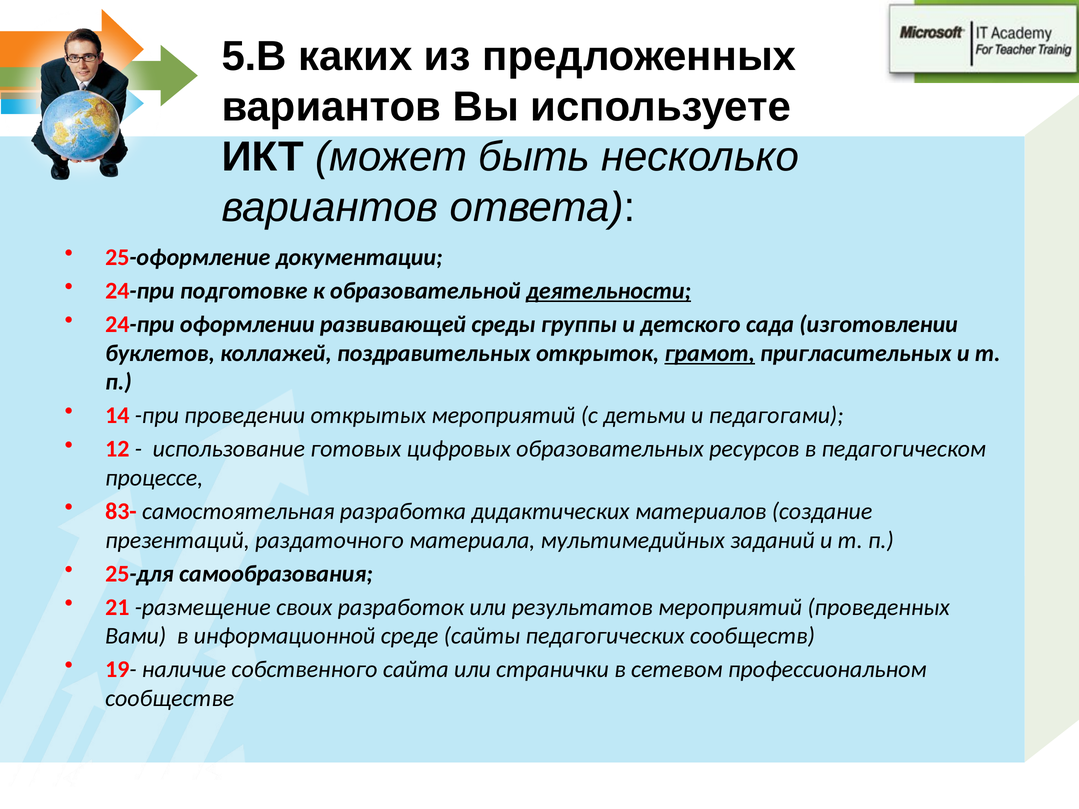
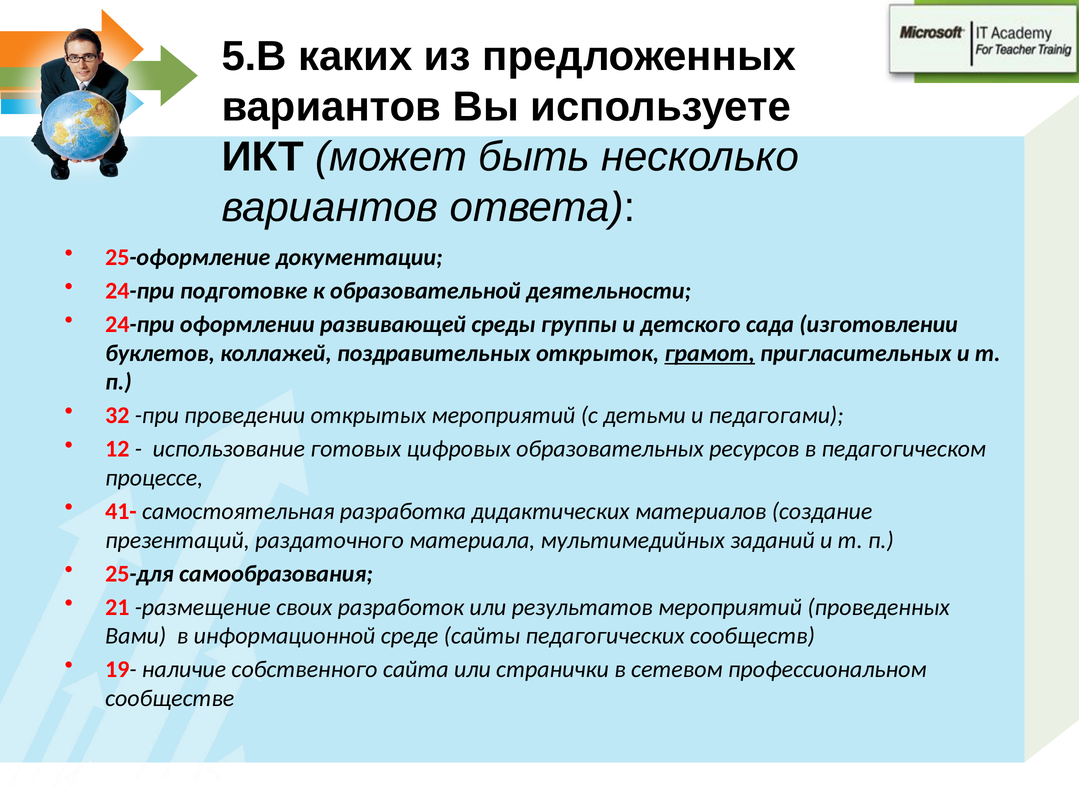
деятельности underline: present -> none (609, 291)
14: 14 -> 32 (117, 416)
83-: 83- -> 41- (121, 512)
